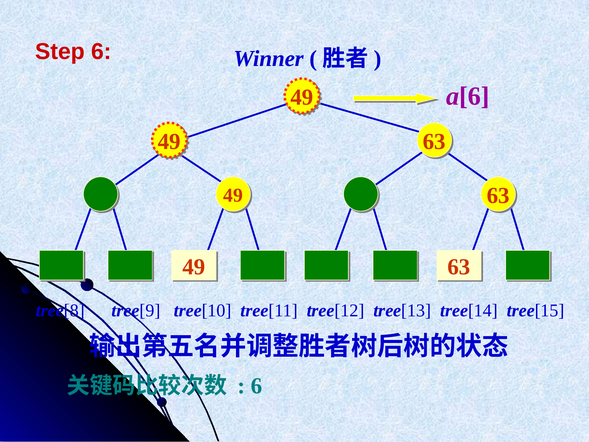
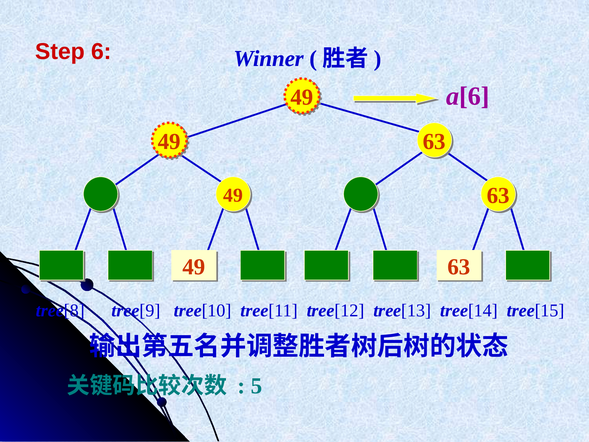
6: 6 -> 5 (257, 386)
